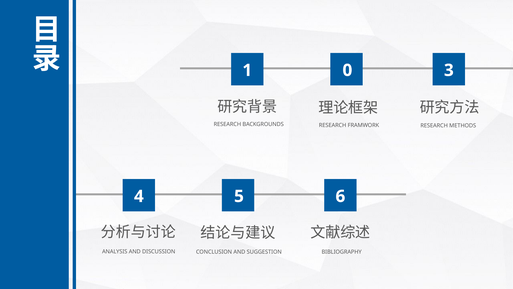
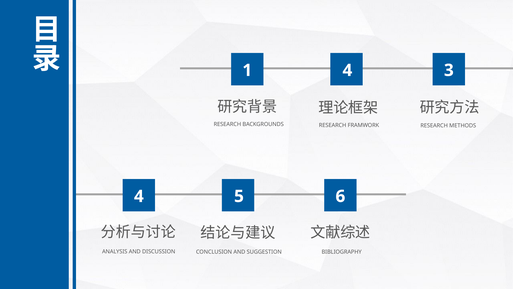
1 0: 0 -> 4 (347, 70)
